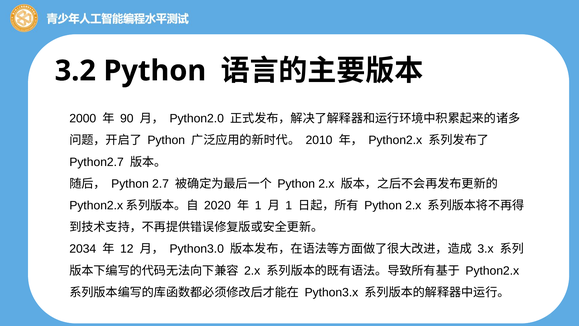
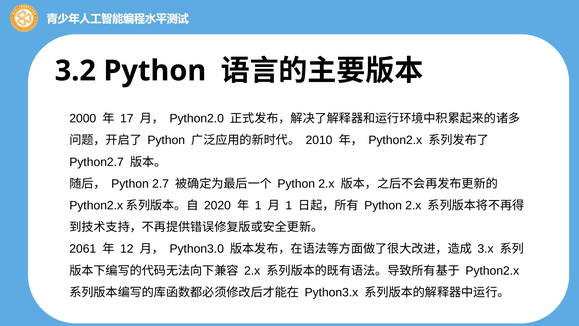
90: 90 -> 17 (127, 118)
2034: 2034 -> 2061 (83, 249)
